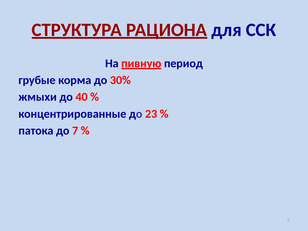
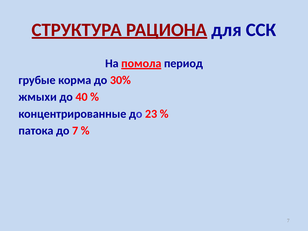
пивную: пивную -> помола (141, 63)
